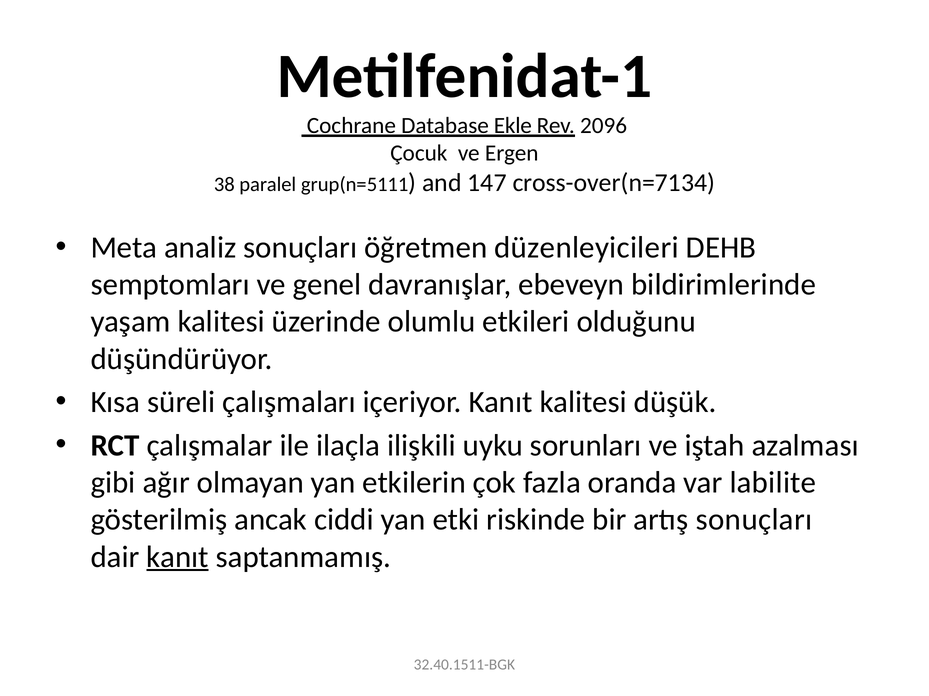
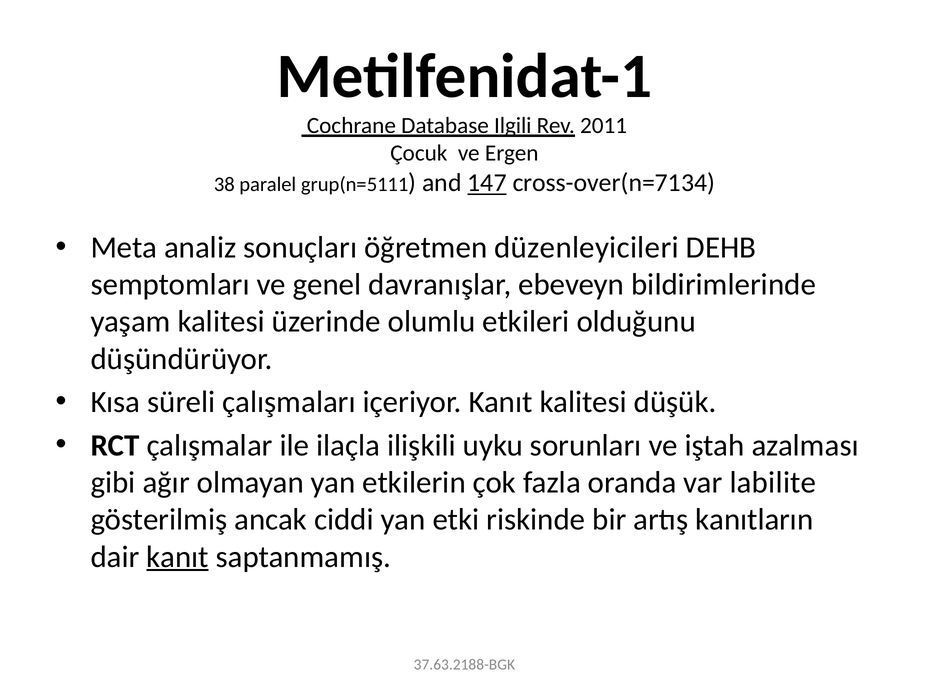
Ekle: Ekle -> Ilgili (513, 126)
2096: 2096 -> 2011 (604, 126)
147 underline: none -> present (487, 183)
artış sonuçları: sonuçları -> kanıtların (754, 520)
32.40.1511-BGK: 32.40.1511-BGK -> 37.63.2188-BGK (464, 665)
